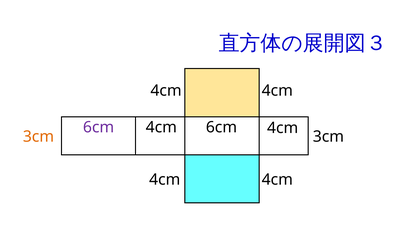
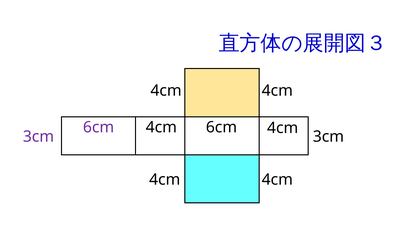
3cm colour: orange -> purple (38, 137)
